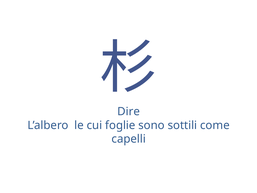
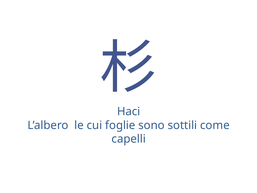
Dire: Dire -> Haci (129, 111)
